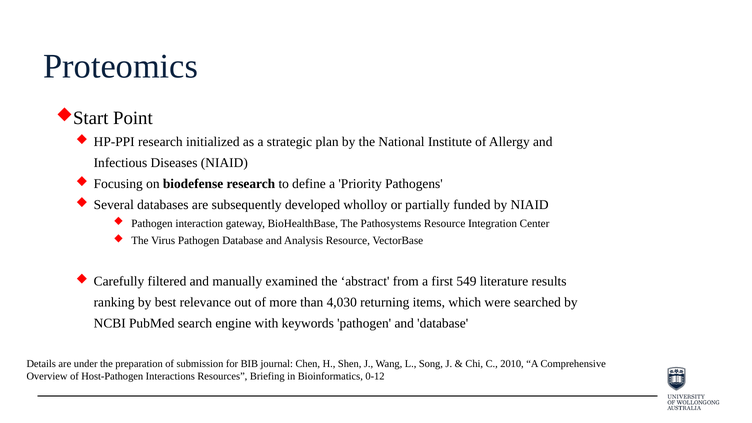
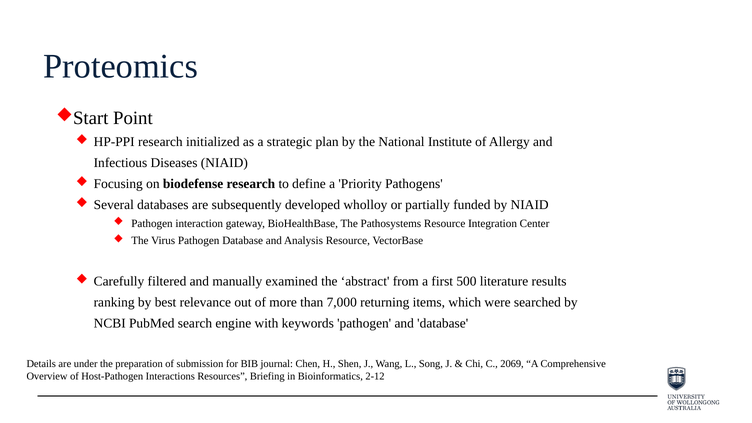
549: 549 -> 500 (466, 281)
4,030: 4,030 -> 7,000 (342, 302)
2010: 2010 -> 2069 (512, 364)
0-12: 0-12 -> 2-12 (375, 376)
